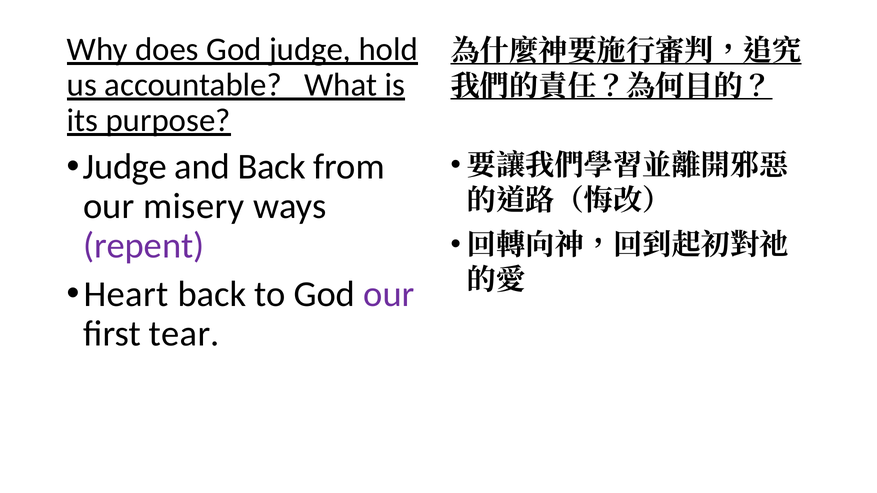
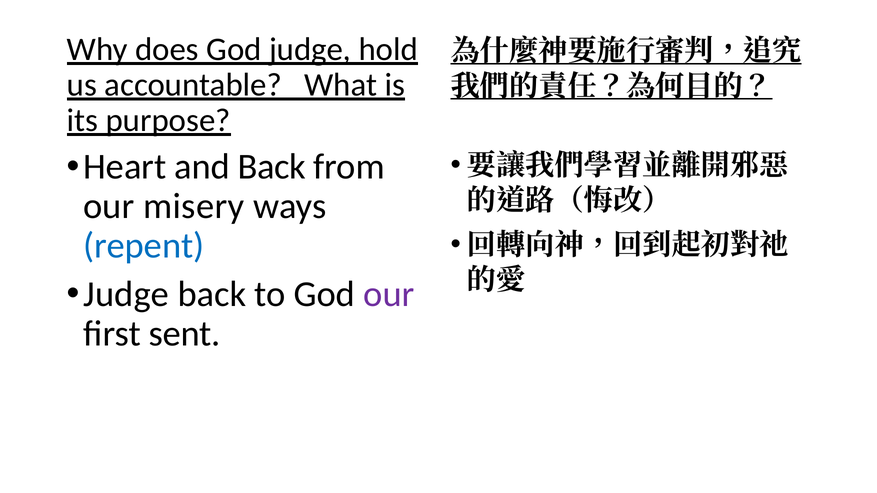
Judge: Judge -> Heart (125, 167)
repent colour: purple -> blue (144, 246)
Heart: Heart -> Judge (126, 294)
tear: tear -> sent (185, 334)
